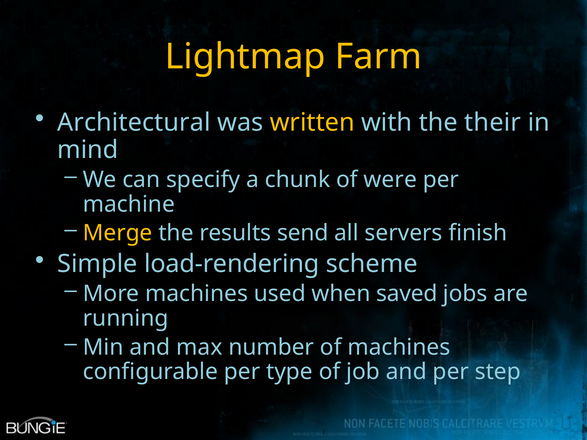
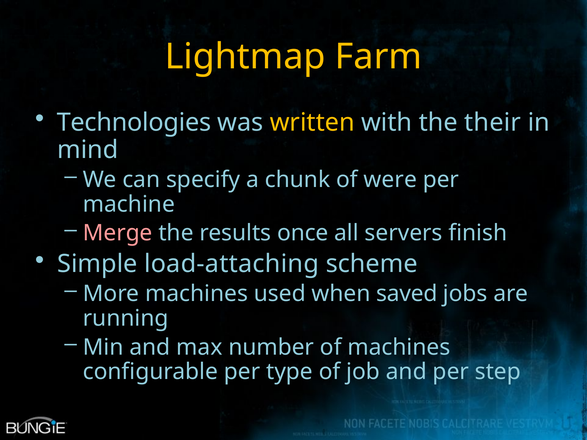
Architectural: Architectural -> Technologies (134, 123)
Merge colour: yellow -> pink (118, 233)
send: send -> once (303, 233)
load-rendering: load-rendering -> load-attaching (232, 264)
